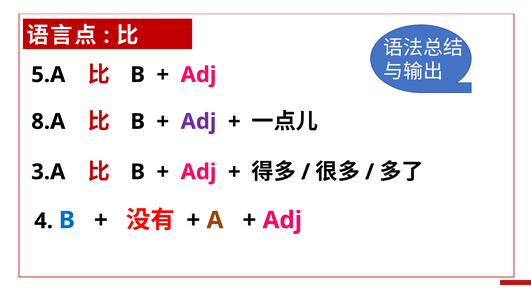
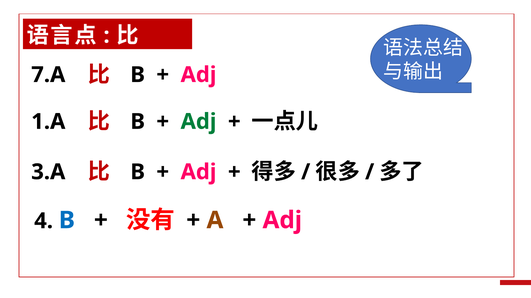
5.A: 5.A -> 7.A (48, 75)
8.A: 8.A -> 1.A (48, 122)
Adj colour: purple -> green (199, 122)
